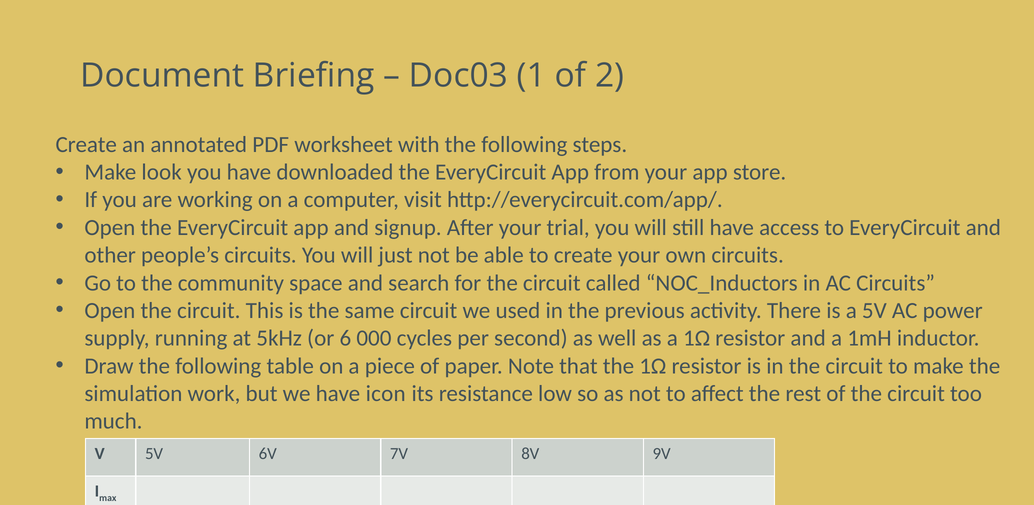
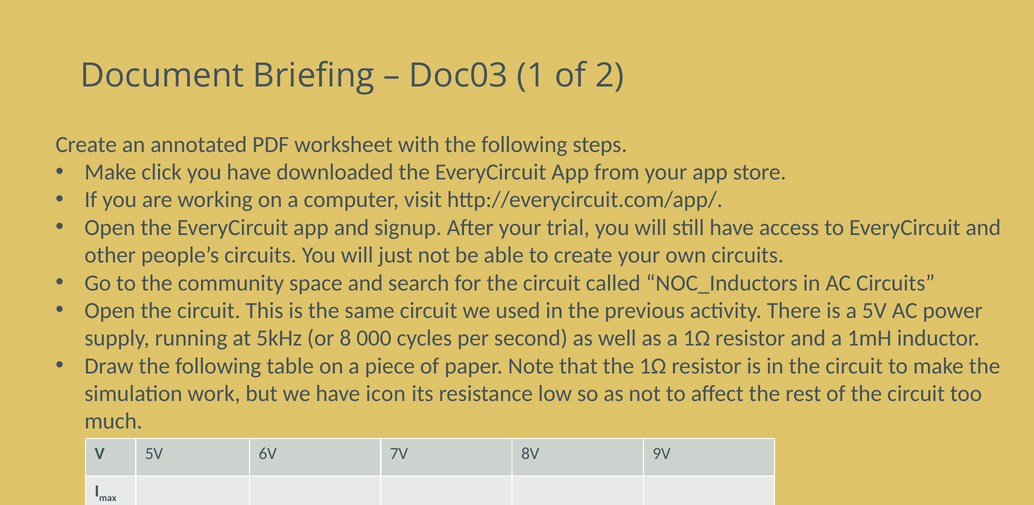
look: look -> click (162, 172)
6: 6 -> 8 (345, 338)
